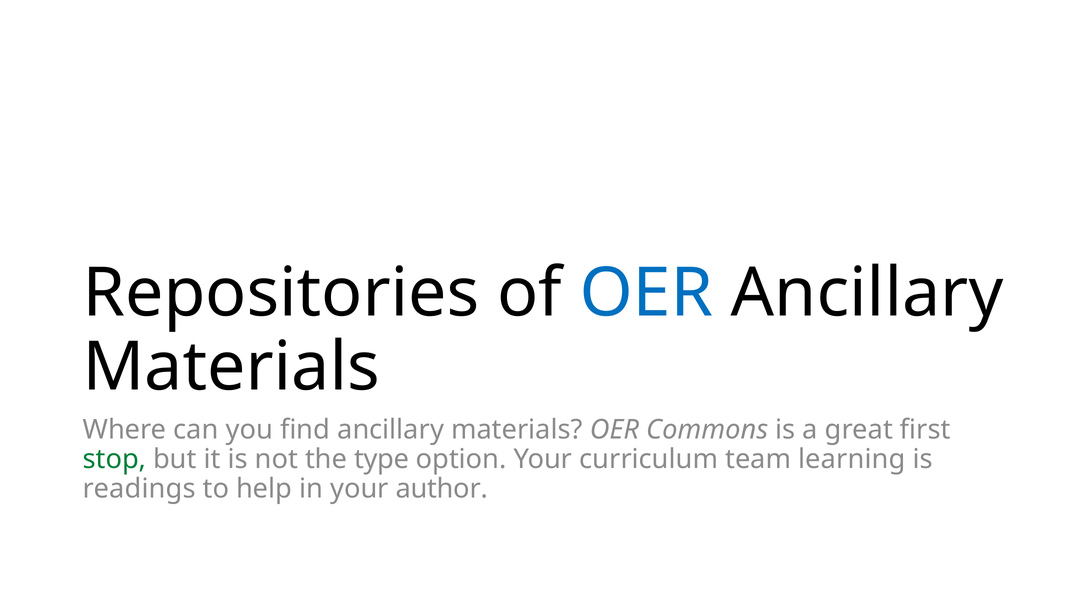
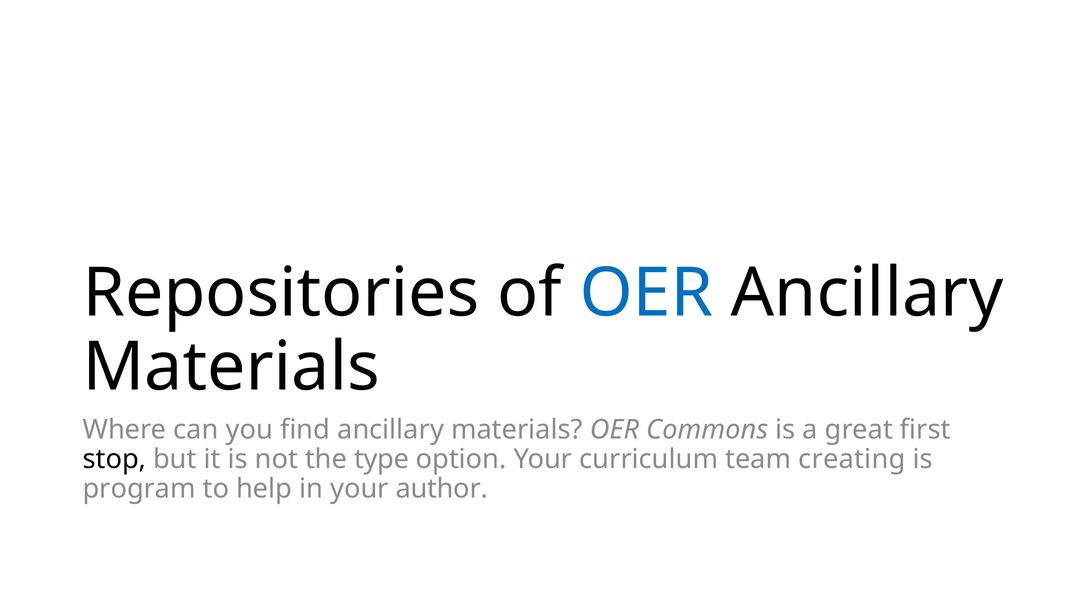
stop colour: green -> black (114, 459)
learning: learning -> creating (852, 459)
readings: readings -> program (139, 488)
